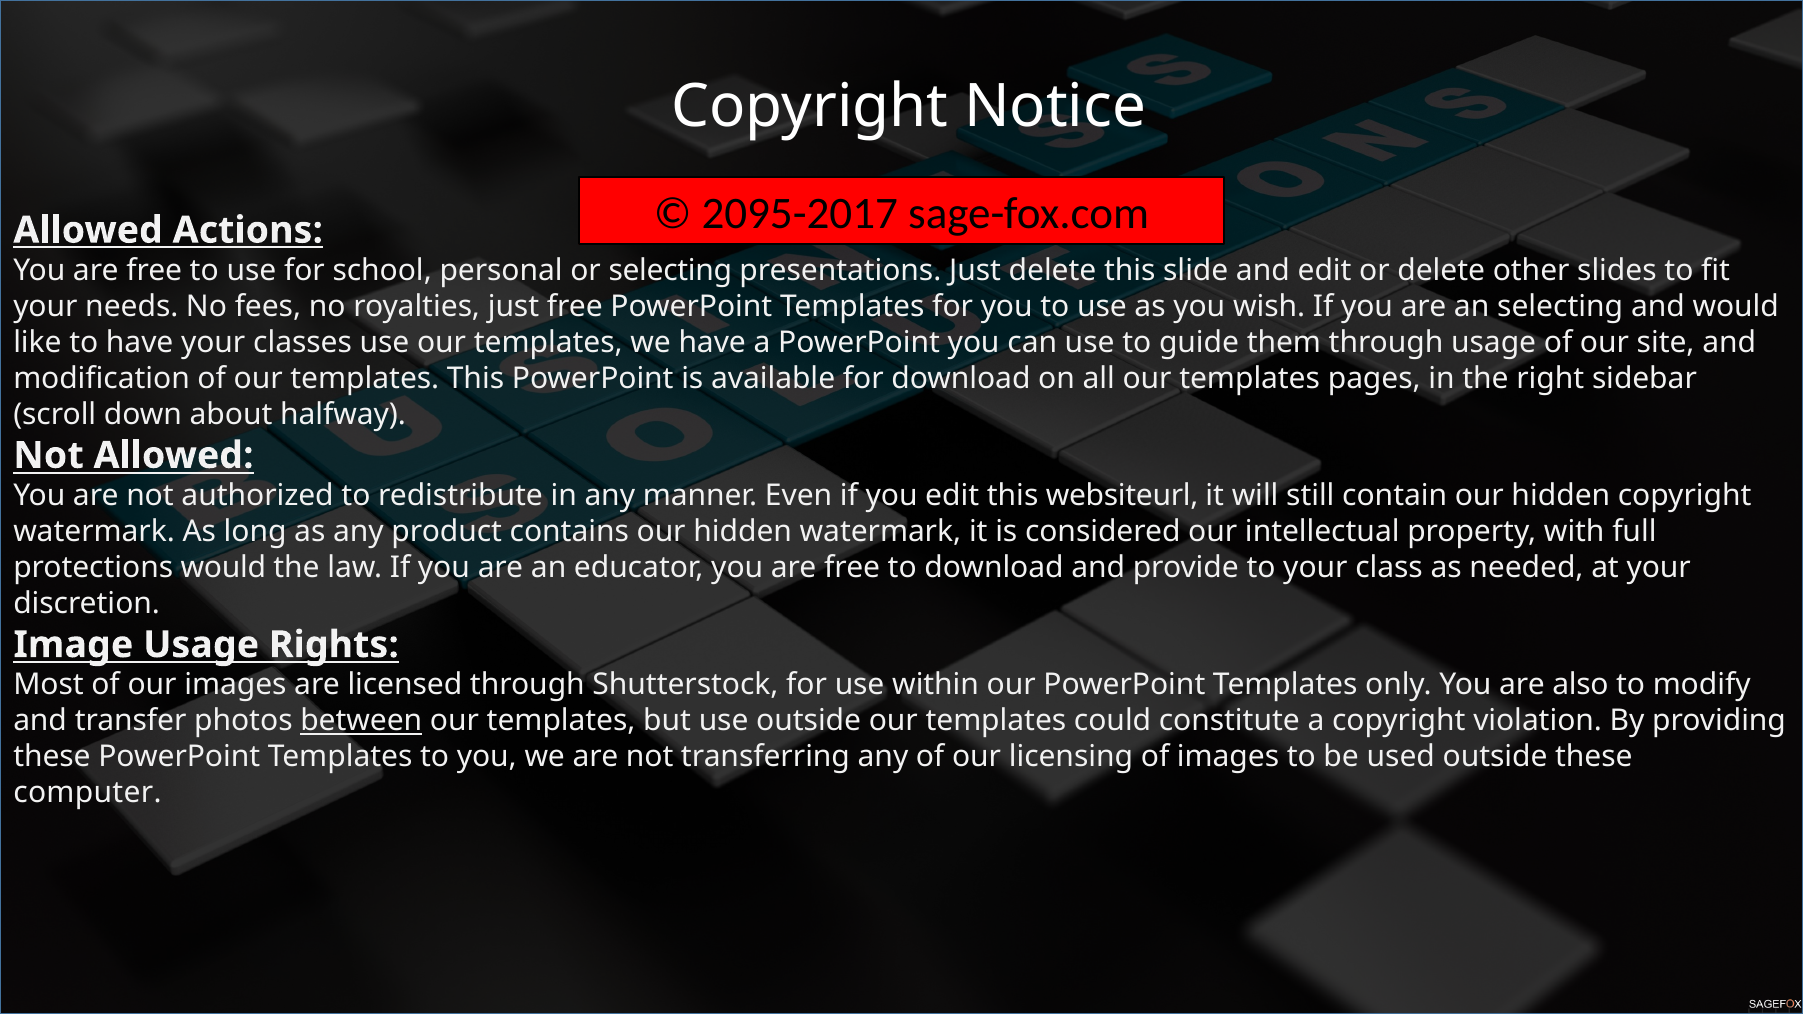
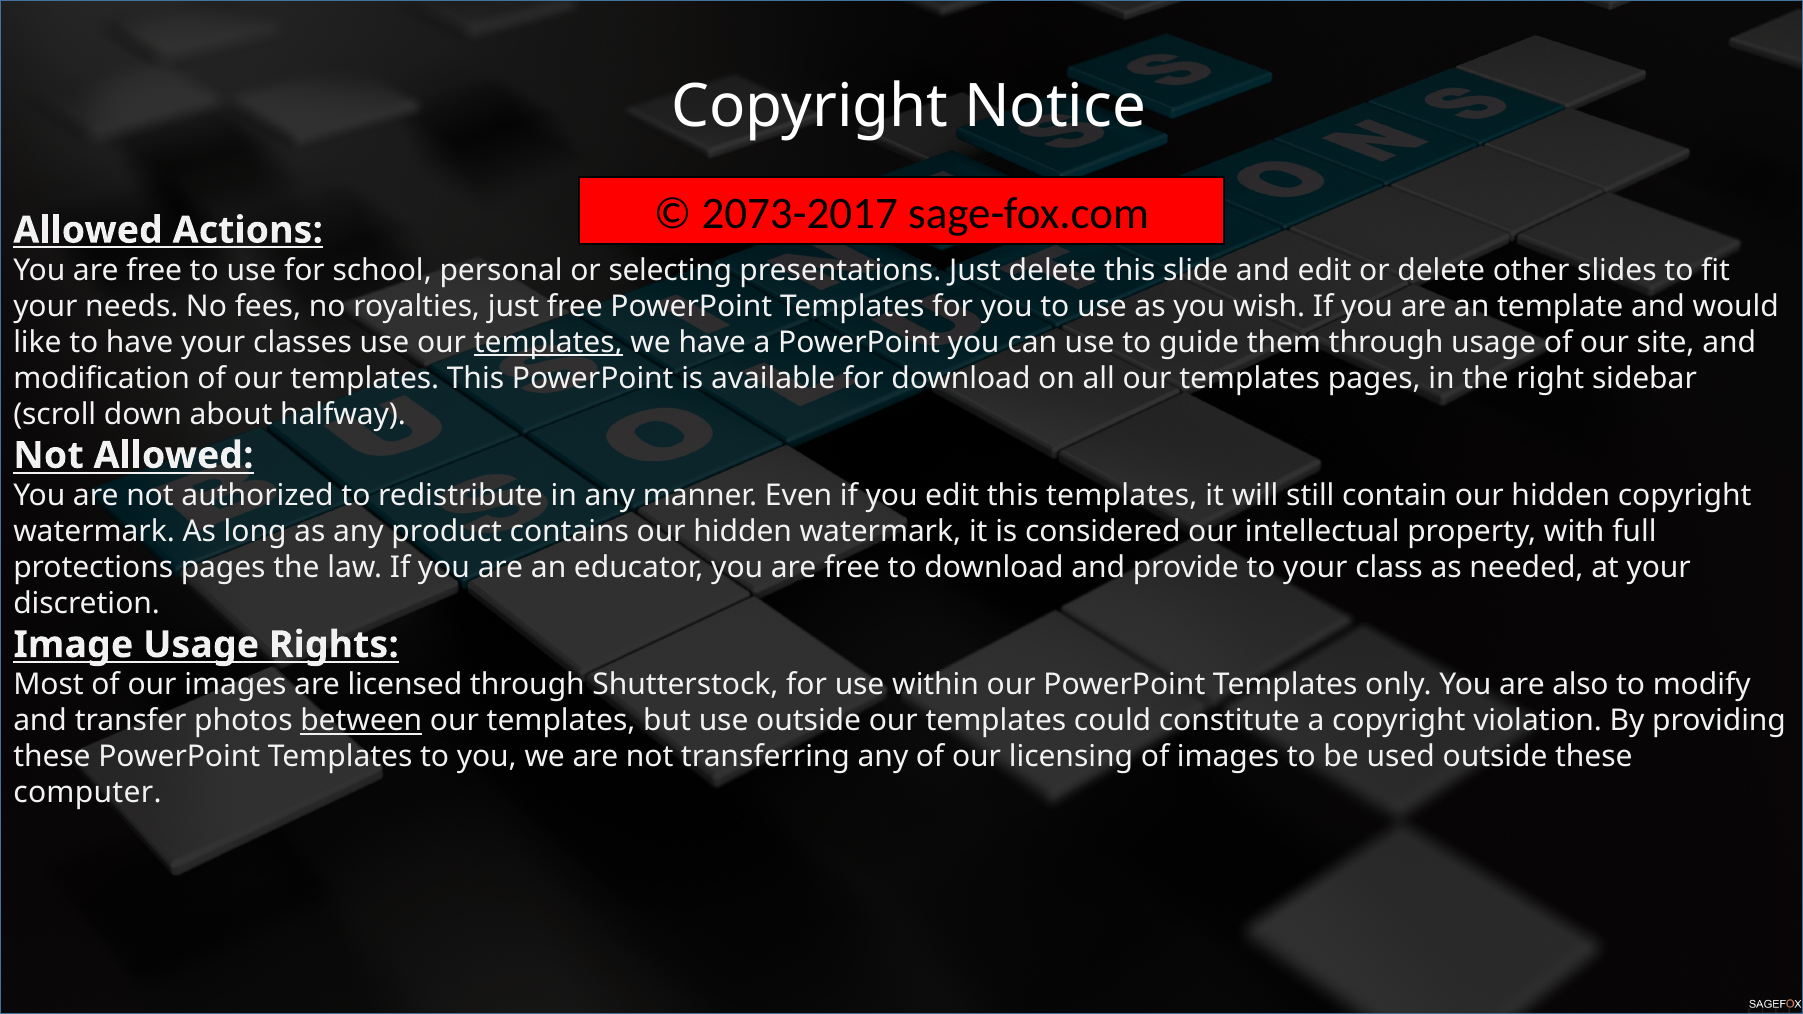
2095-2017: 2095-2017 -> 2073-2017 (800, 214)
an selecting: selecting -> template (1560, 306)
templates underline: none -> present (548, 342)
this websiteurl: websiteurl -> templates (1122, 496)
protections would: would -> pages (223, 568)
